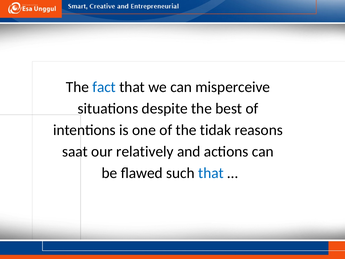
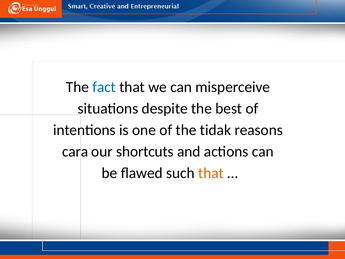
saat: saat -> cara (75, 151)
relatively: relatively -> shortcuts (145, 151)
that colour: blue -> orange (211, 173)
